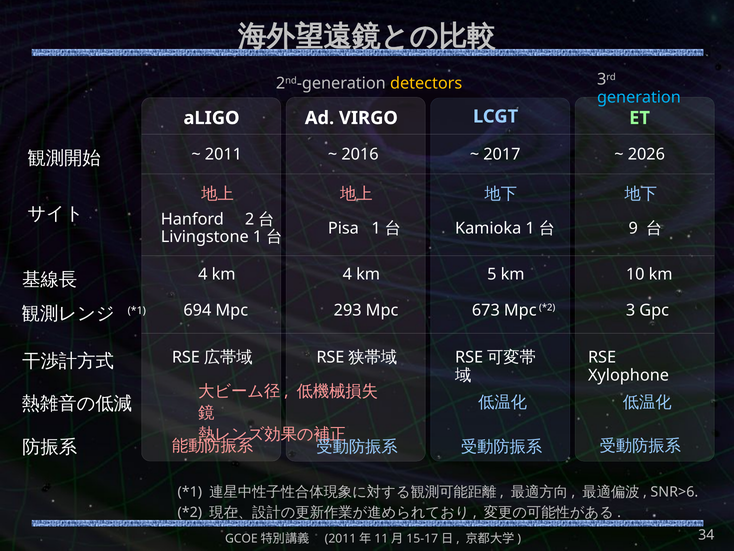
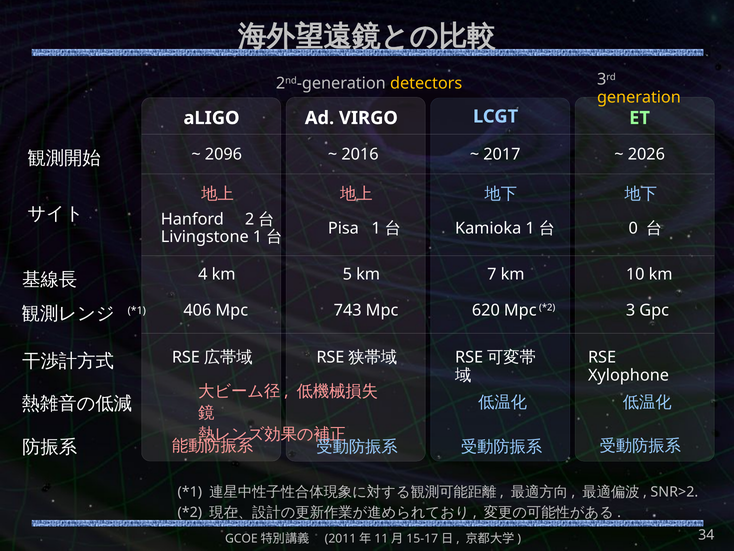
generation colour: light blue -> yellow (639, 97)
2011: 2011 -> 2096 (223, 154)
9: 9 -> 0 (633, 228)
km 4: 4 -> 5 (347, 274)
5: 5 -> 7 (492, 274)
694: 694 -> 406 (197, 310)
293: 293 -> 743 (348, 310)
673: 673 -> 620 (486, 310)
SNR>6: SNR>6 -> SNR>2 (674, 491)
